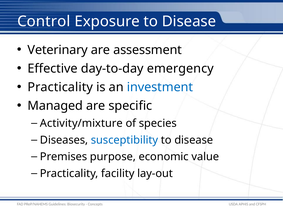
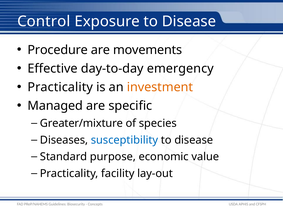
Veterinary: Veterinary -> Procedure (58, 50)
assessment: assessment -> movements (148, 50)
investment colour: blue -> orange (160, 87)
Activity/mixture: Activity/mixture -> Greater/mixture (81, 123)
Premises: Premises -> Standard (64, 157)
